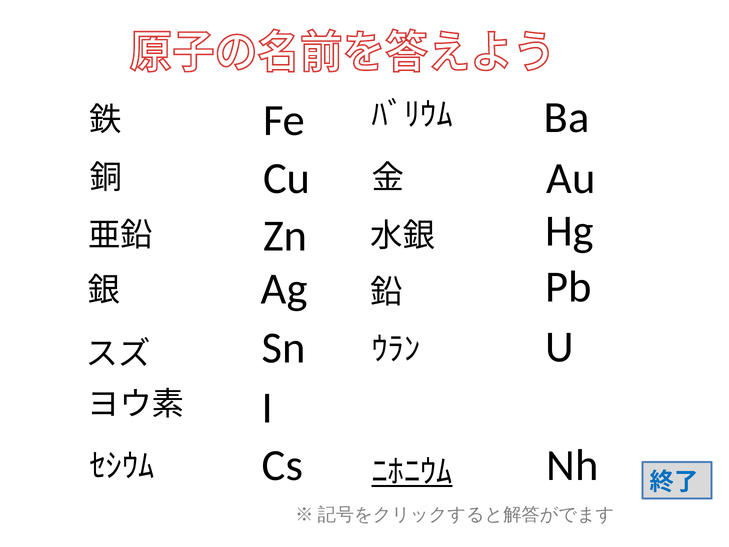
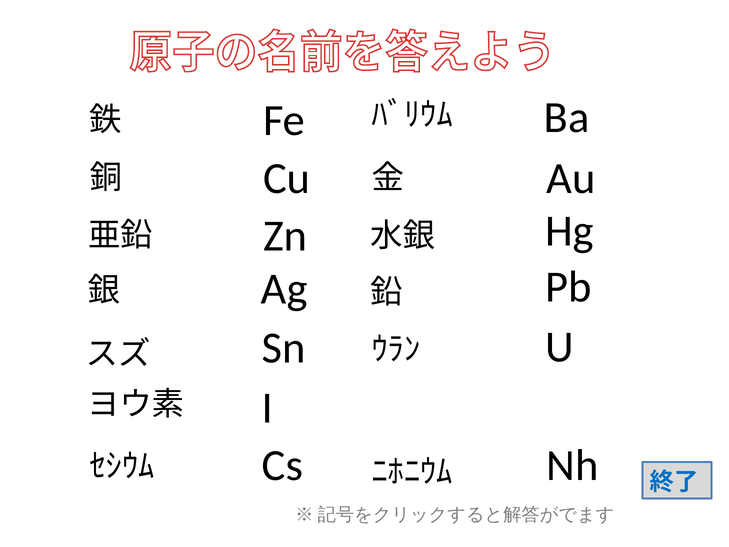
ﾆﾎﾆｳﾑ underline: present -> none (412, 472)
